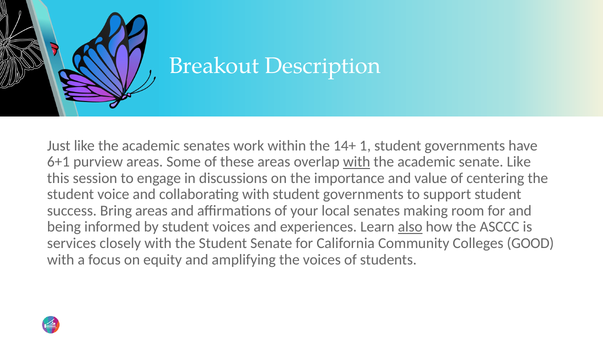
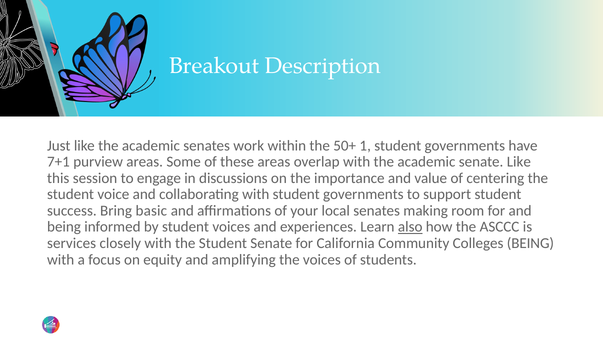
14+: 14+ -> 50+ (345, 146)
6+1: 6+1 -> 7+1 (58, 162)
with underline: present -> none (357, 162)
Bring areas: areas -> basic (151, 211)
Colleges GOOD: GOOD -> BEING (530, 243)
